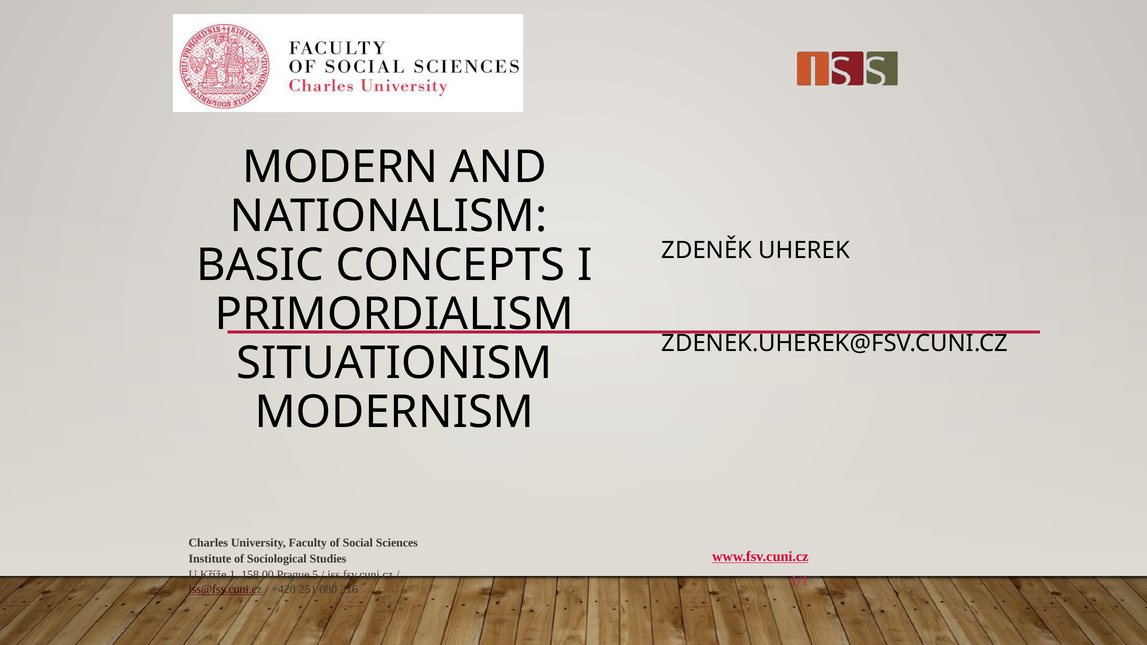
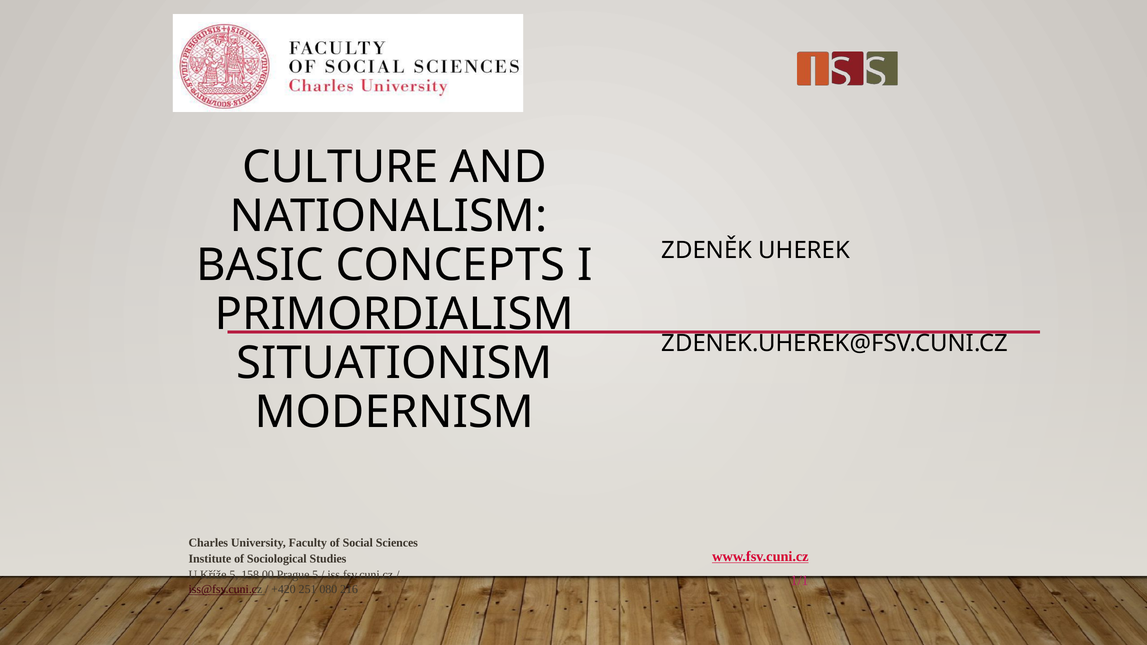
MODERN: MODERN -> CULTURE (340, 167)
Kříže 1: 1 -> 5 (234, 575)
